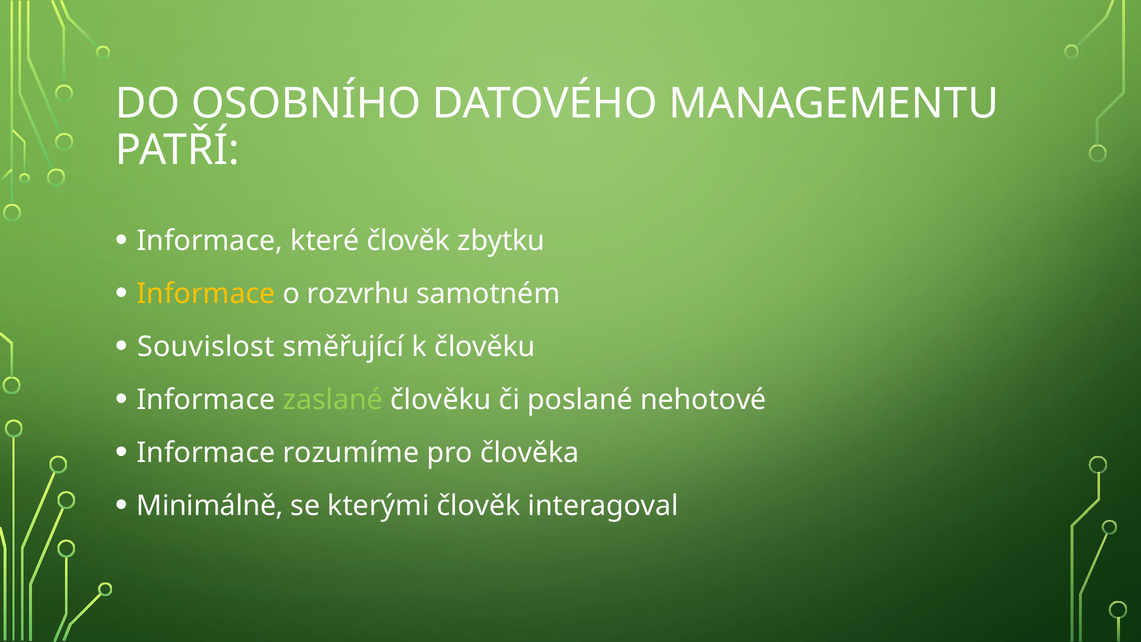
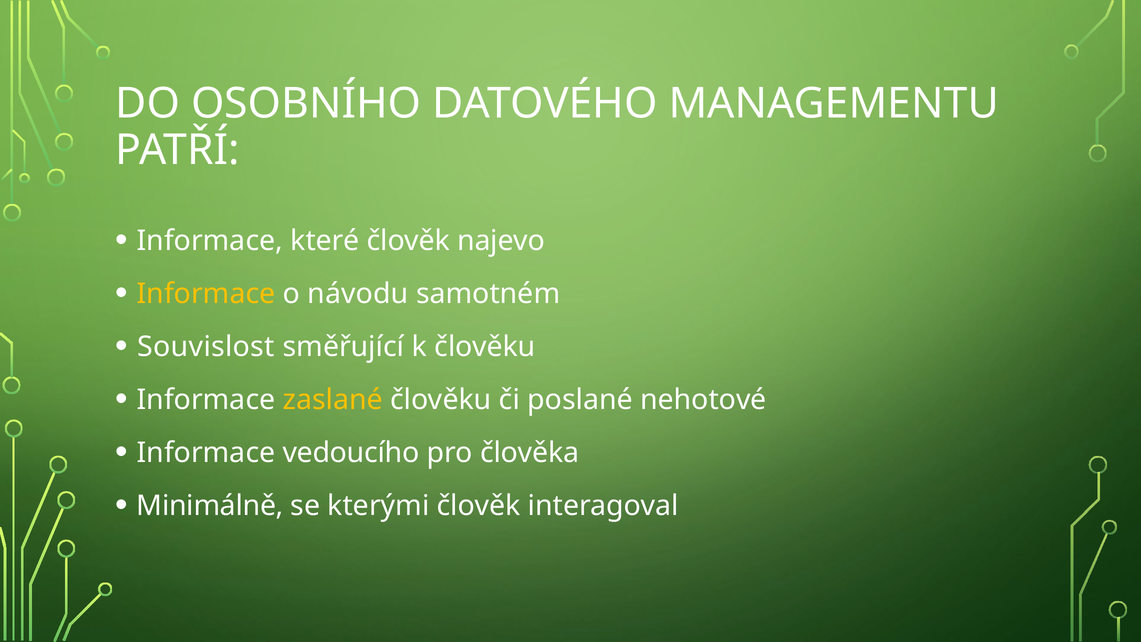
zbytku: zbytku -> najevo (501, 241)
rozvrhu: rozvrhu -> návodu (358, 294)
zaslané colour: light green -> yellow (333, 400)
rozumíme: rozumíme -> vedoucího (351, 453)
